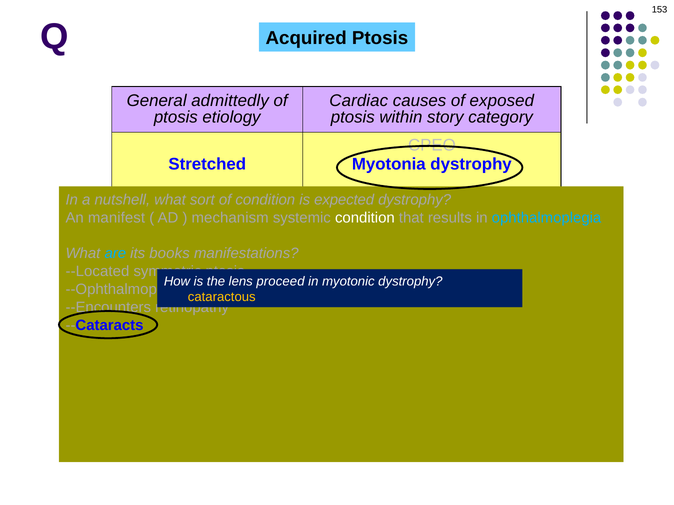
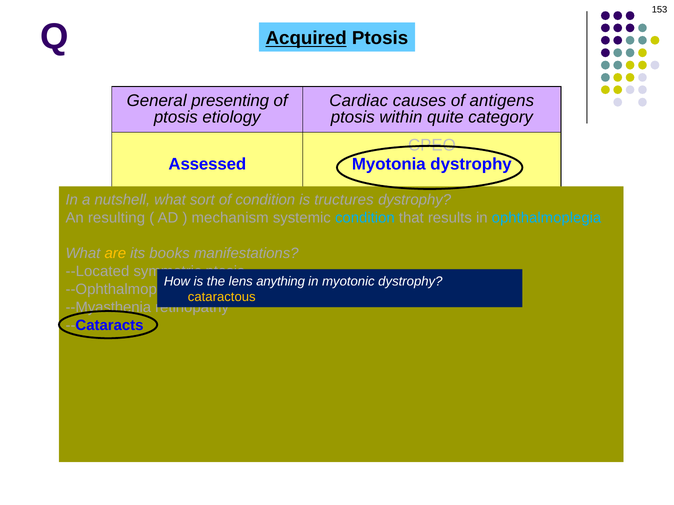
Acquired underline: none -> present (306, 38)
admittedly: admittedly -> presenting (230, 101)
exposed: exposed -> antigens (502, 101)
story: story -> quite (445, 118)
Stretched: Stretched -> Assessed (207, 164)
expected: expected -> tructures (344, 200)
manifest: manifest -> resulting (117, 218)
condition colour: white -> light blue (365, 218)
are colour: light blue -> yellow (115, 254)
proceed: proceed -> anything (281, 282)
--Encounters: --Encounters -> --Myasthenia (108, 308)
